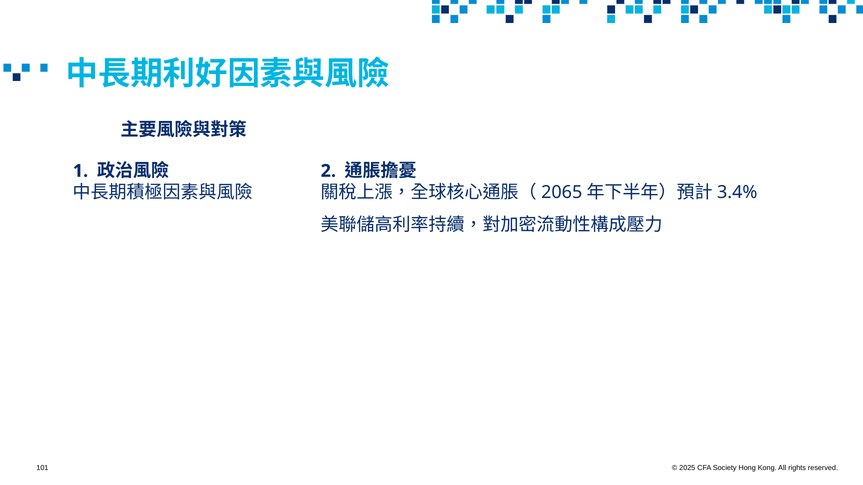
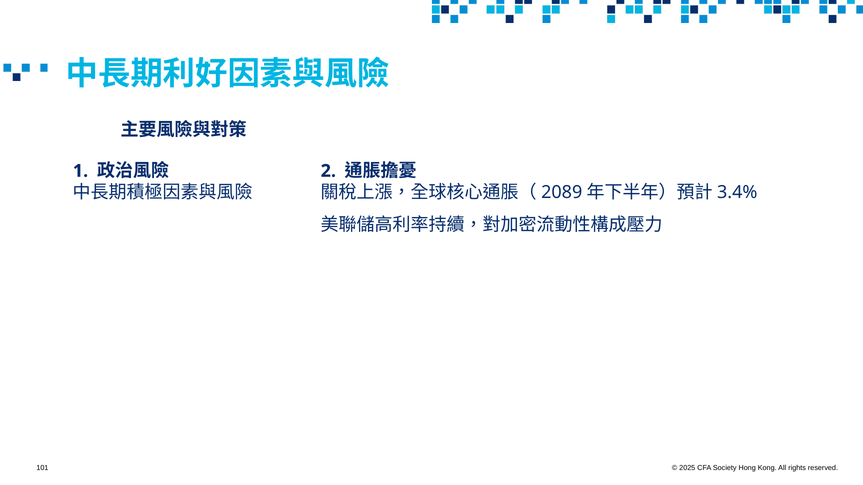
2065: 2065 -> 2089 (562, 193)
